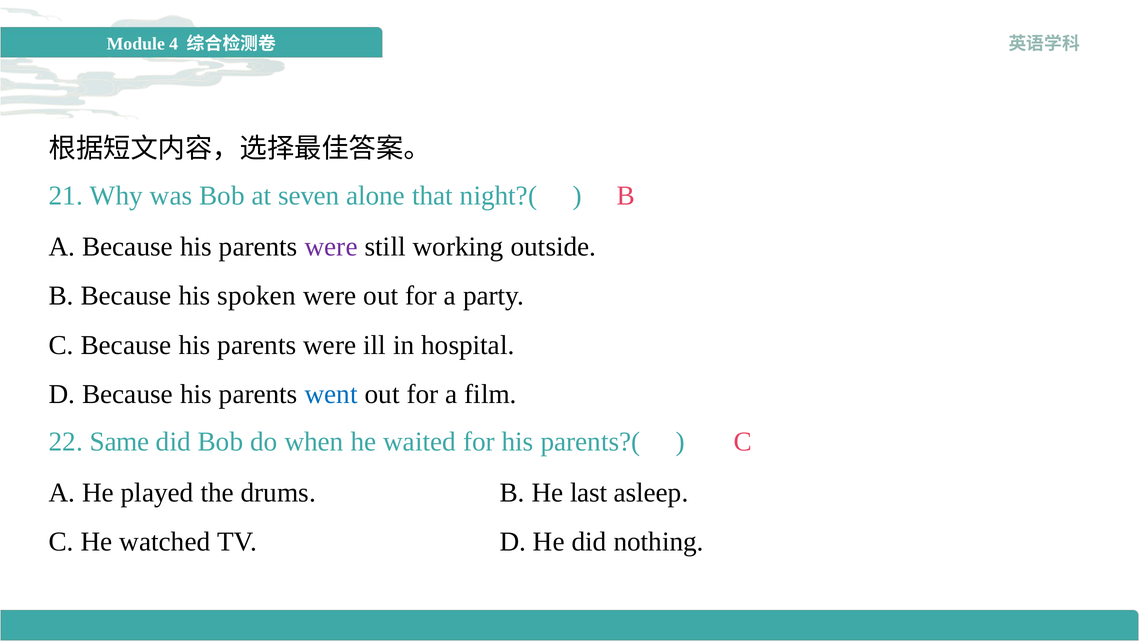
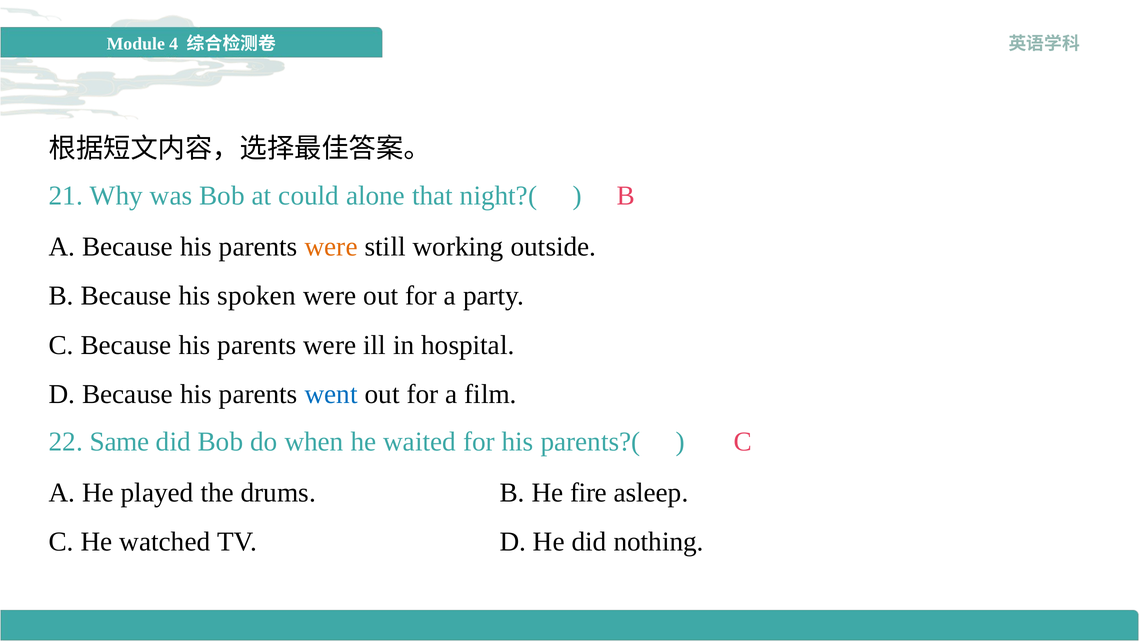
seven: seven -> could (309, 196)
were colour: purple -> orange (331, 247)
last: last -> fire (589, 492)
